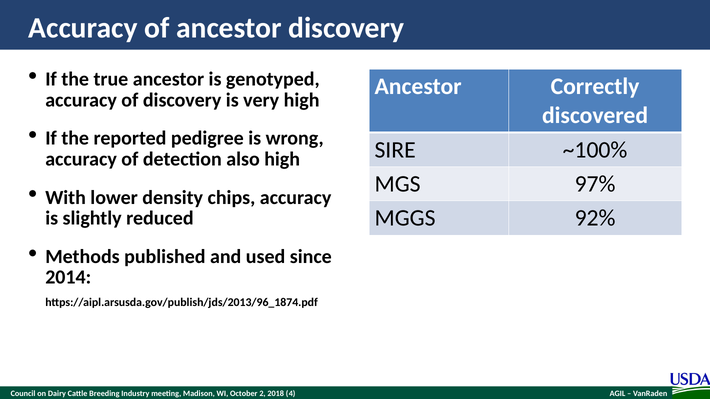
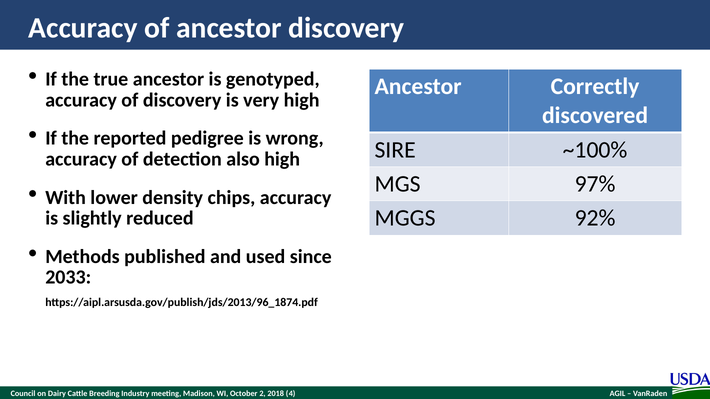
2014: 2014 -> 2033 (68, 278)
